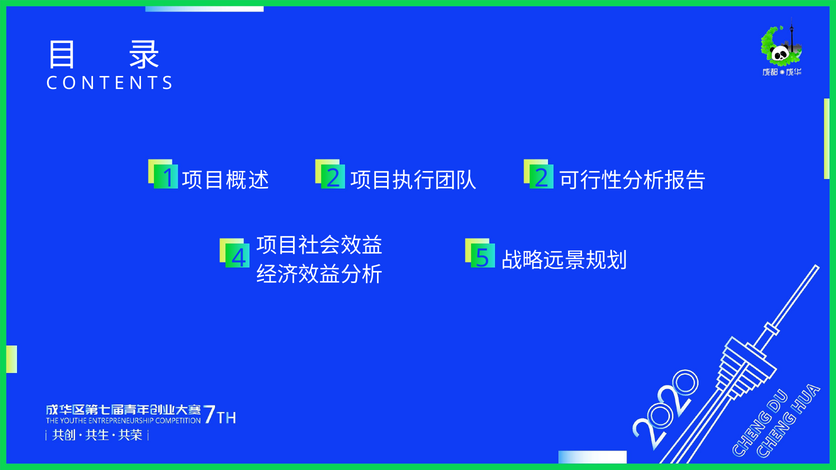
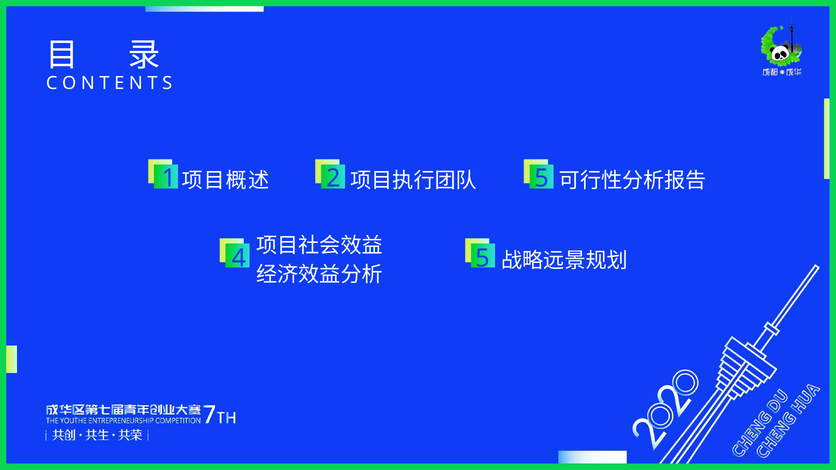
2 2: 2 -> 5 (542, 178)
